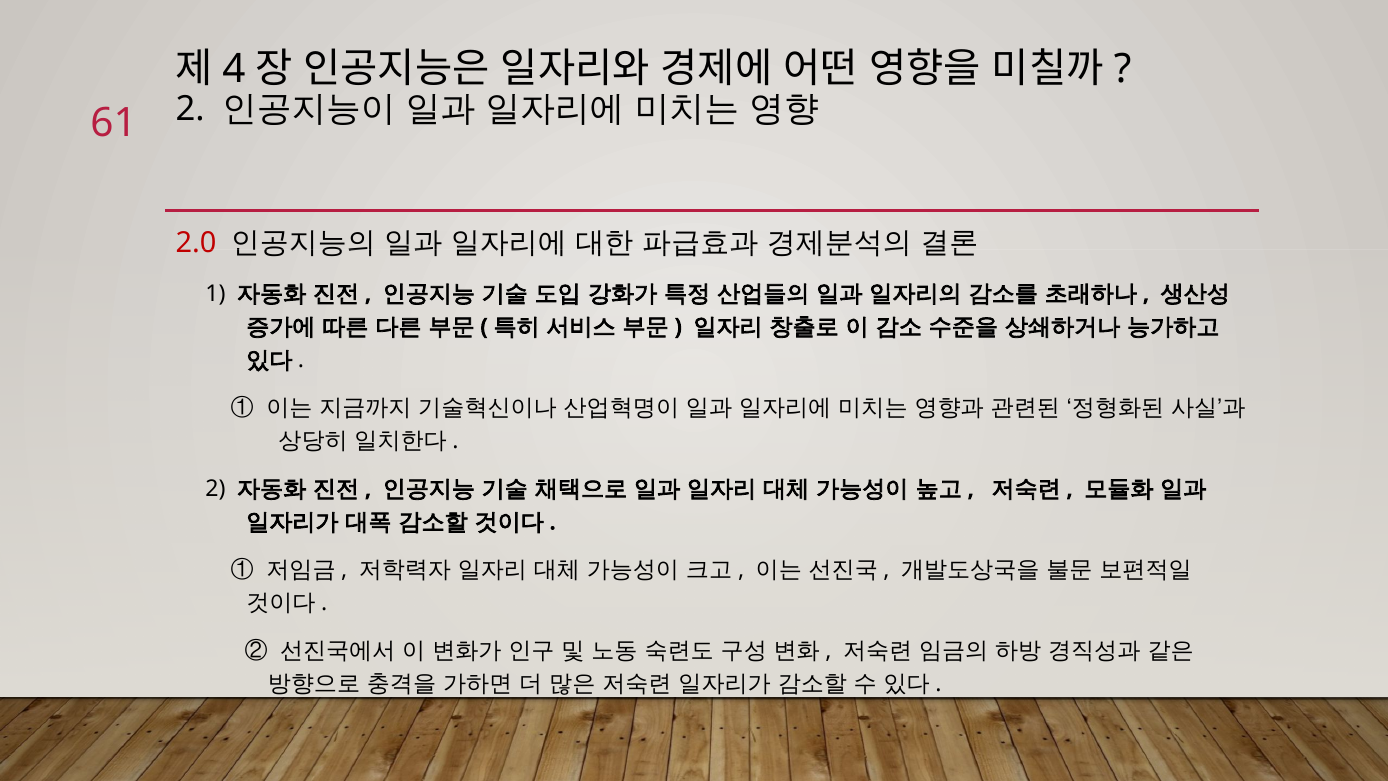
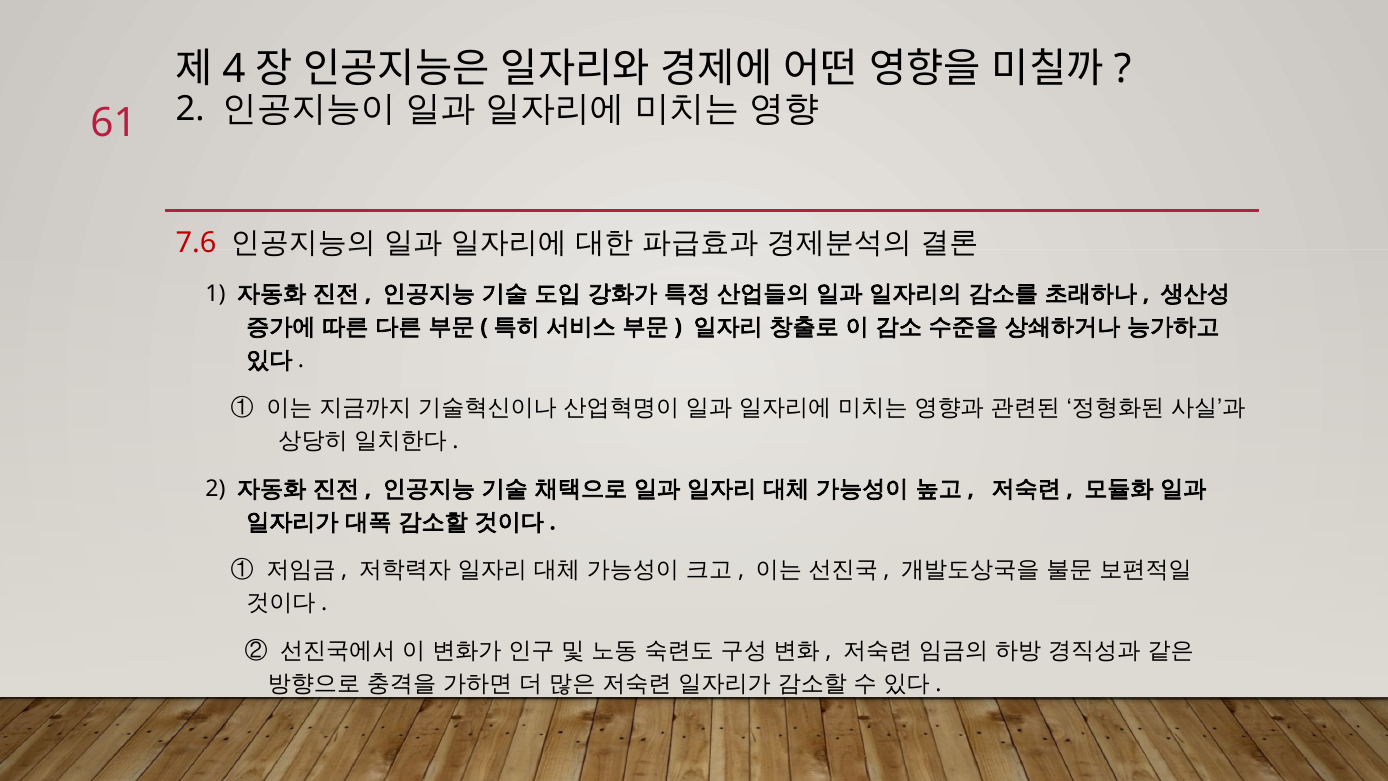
2.0: 2.0 -> 7.6 (196, 243)
